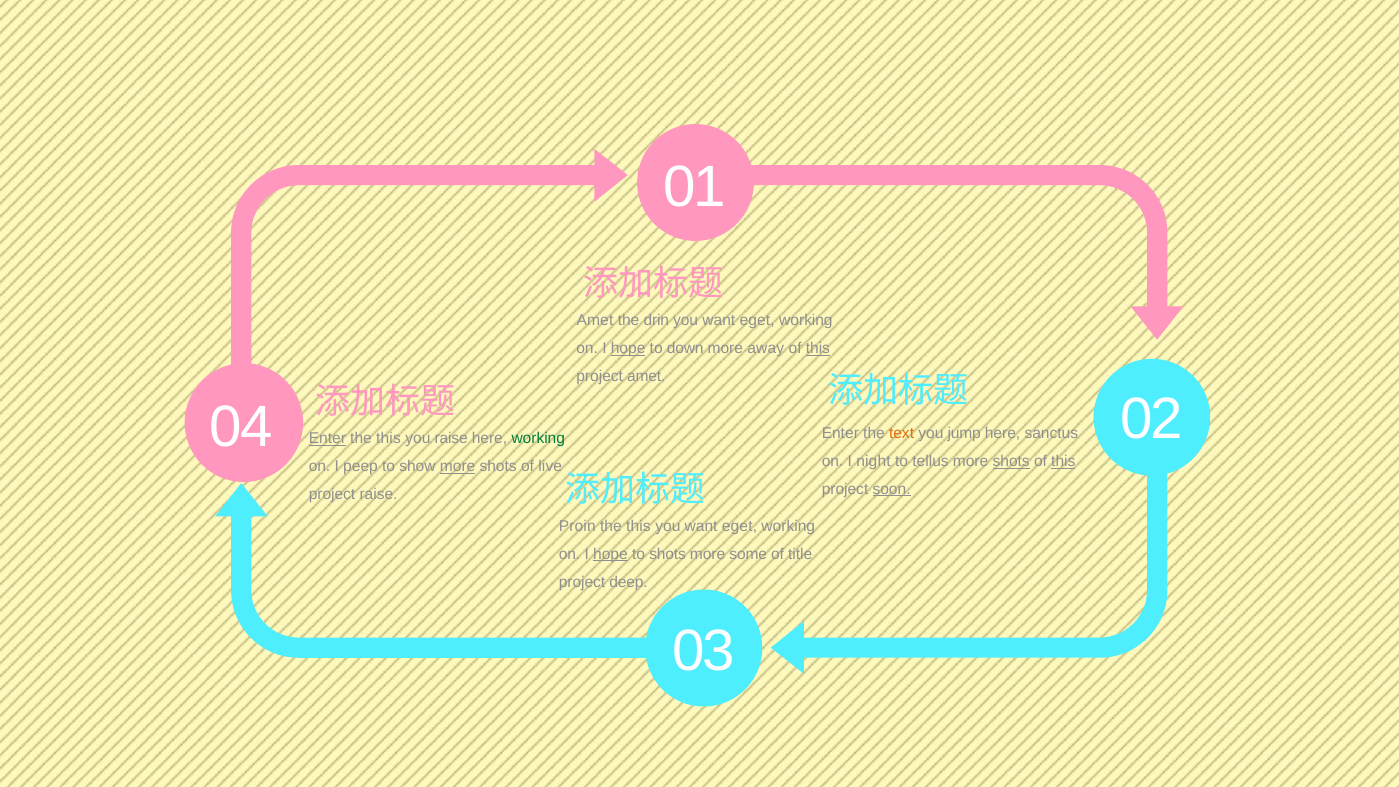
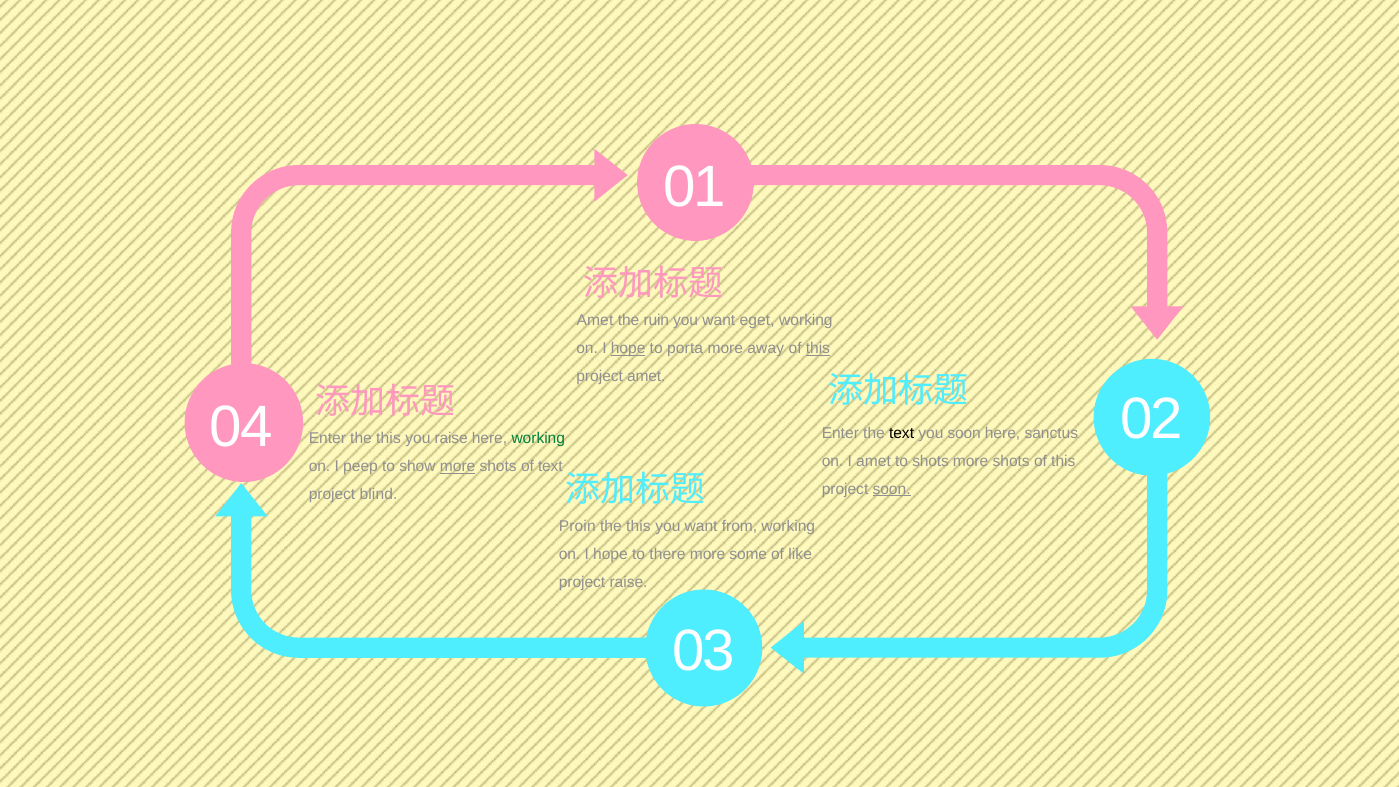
drin: drin -> ruin (656, 320)
down: down -> porta (685, 348)
text colour: orange -> black (902, 433)
you jump: jump -> soon (964, 433)
Enter underline: present -> none (327, 438)
I night: night -> amet (874, 461)
to tellus: tellus -> shots (931, 461)
shots underline: present -> none (1011, 461)
this underline: present -> none (1063, 461)
of live: live -> text (550, 466)
project raise: raise -> blind (378, 494)
eget: eget -> from (740, 526)
hope underline: present -> none (610, 554)
to shots: shots -> there (667, 554)
title: title -> like (800, 554)
project deep: deep -> raise (629, 582)
